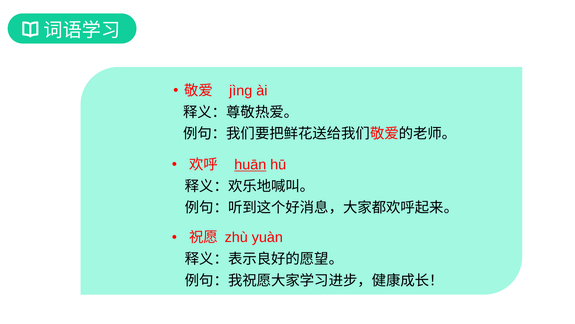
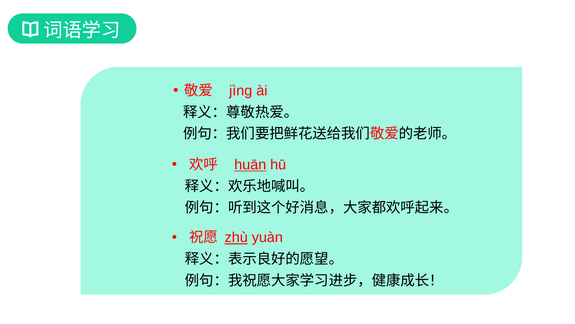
zhù underline: none -> present (236, 237)
